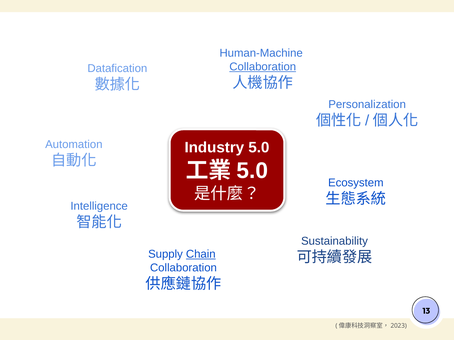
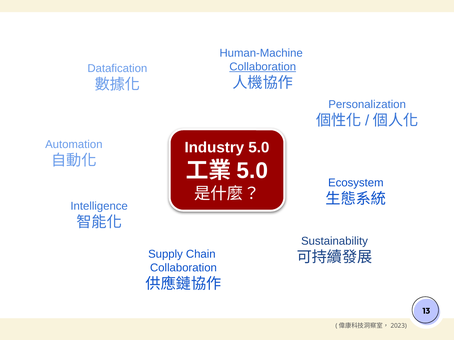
Chain underline: present -> none (201, 255)
